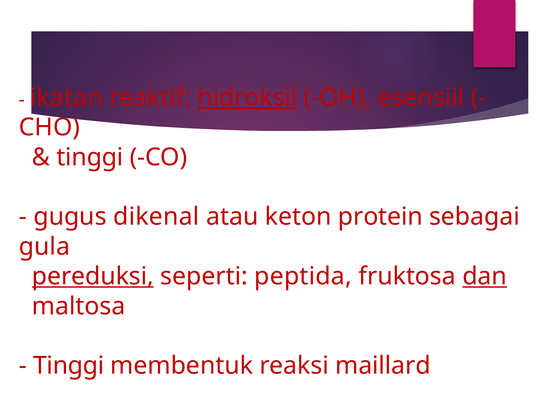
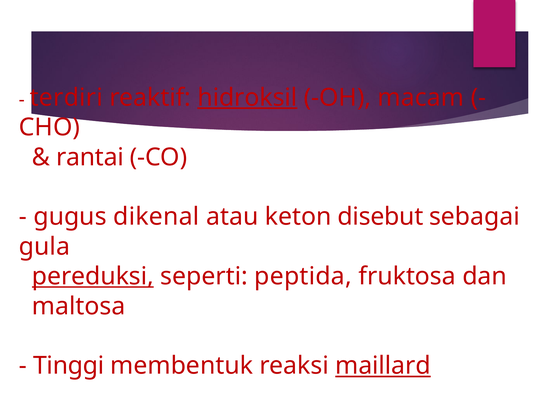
ikatan: ikatan -> terdiri (66, 98)
esensiil: esensiil -> macam (421, 98)
tinggi: tinggi -> rantai (90, 157)
protein: protein -> disebut (380, 217)
dan underline: present -> none (485, 277)
maillard underline: none -> present (383, 366)
